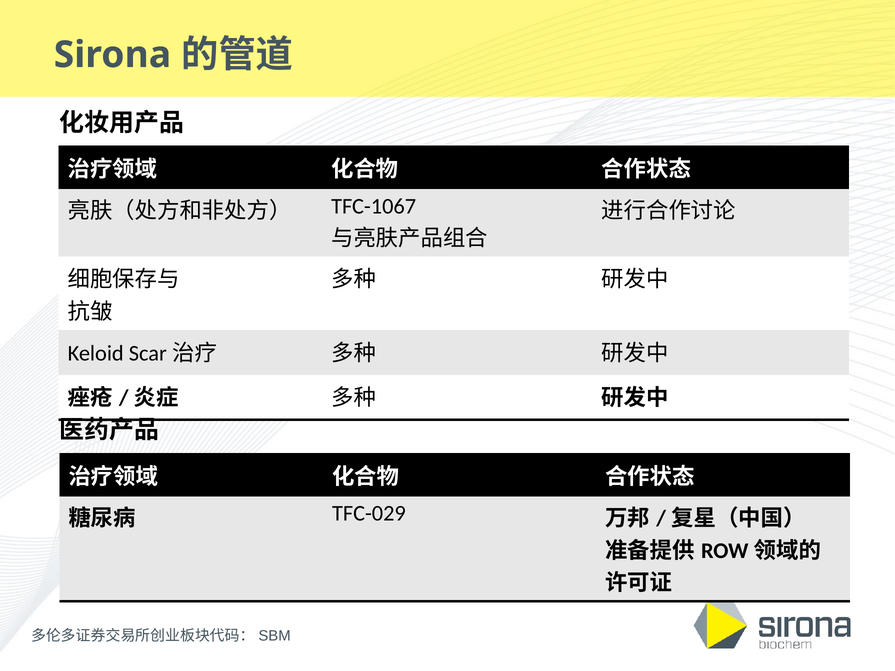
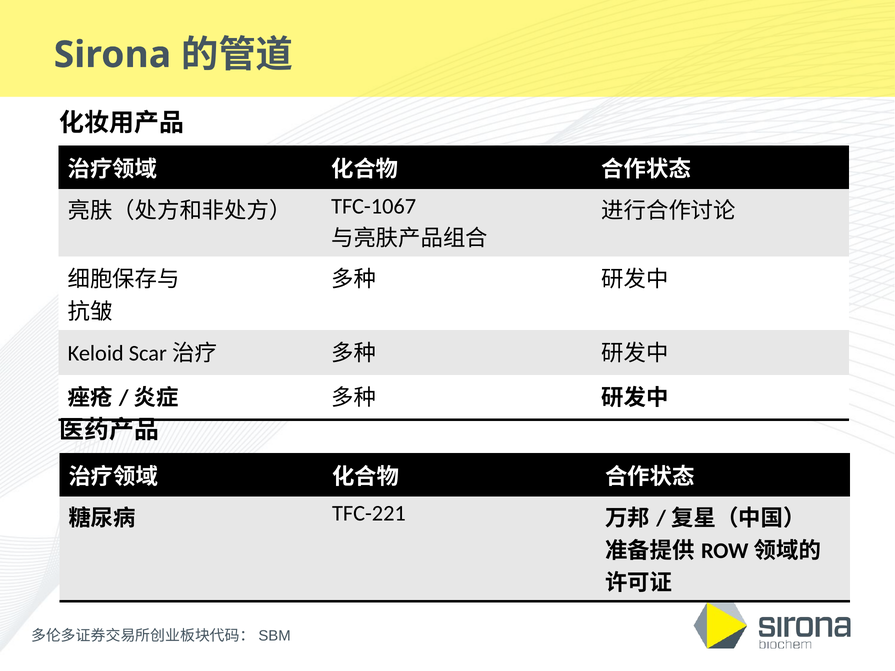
TFC-029: TFC-029 -> TFC-221 (369, 514)
